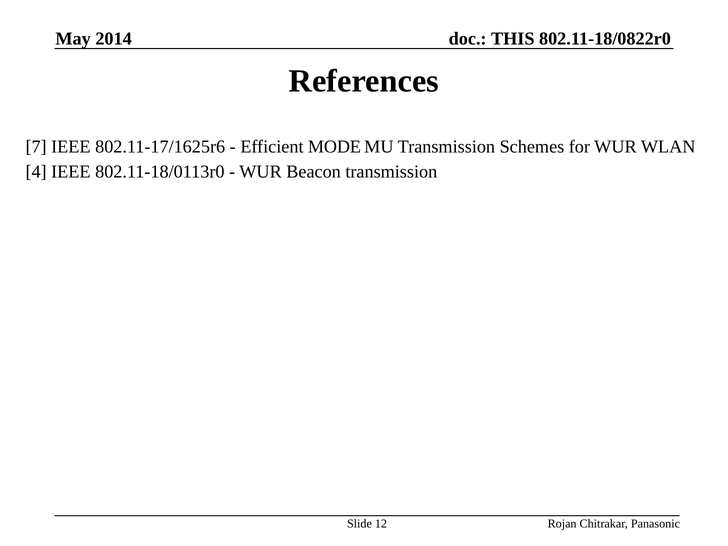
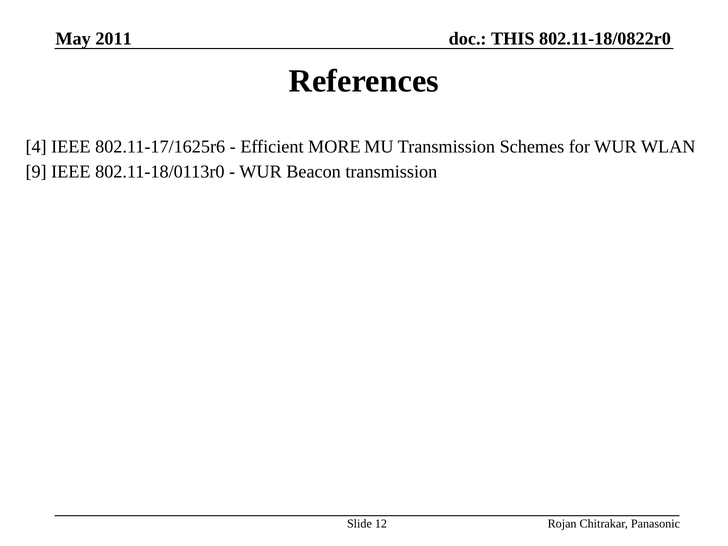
2014: 2014 -> 2011 (114, 39)
7: 7 -> 4 (36, 147)
MODE: MODE -> MORE (334, 147)
4: 4 -> 9 (36, 172)
